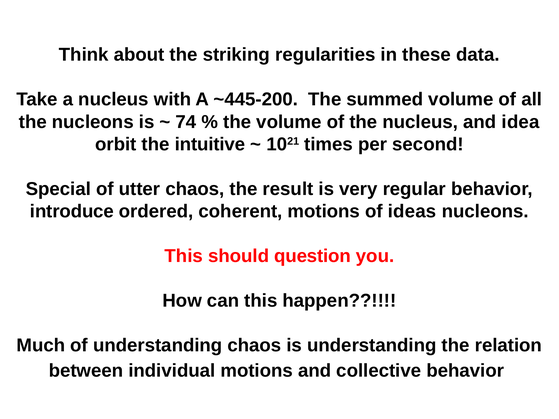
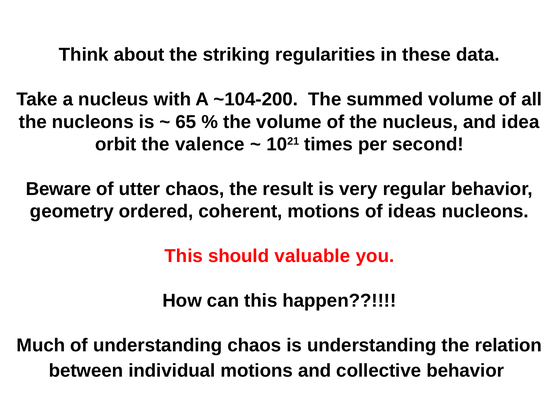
~445-200: ~445-200 -> ~104-200 (256, 100)
74: 74 -> 65 (186, 122)
intuitive: intuitive -> valence (210, 144)
Special: Special -> Beware (58, 189)
introduce: introduce -> geometry (72, 211)
question: question -> valuable (312, 256)
